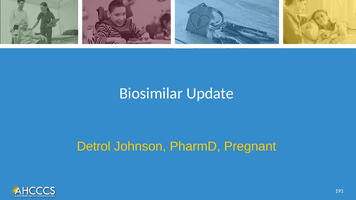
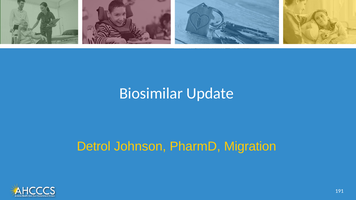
Pregnant: Pregnant -> Migration (250, 147)
